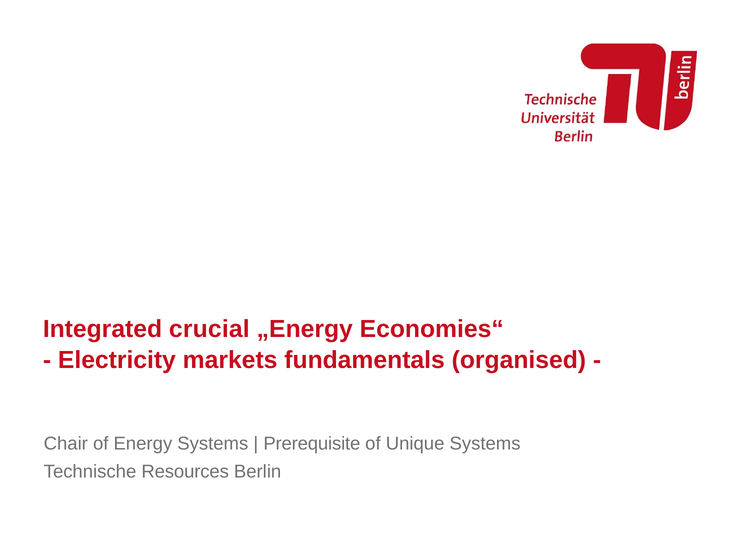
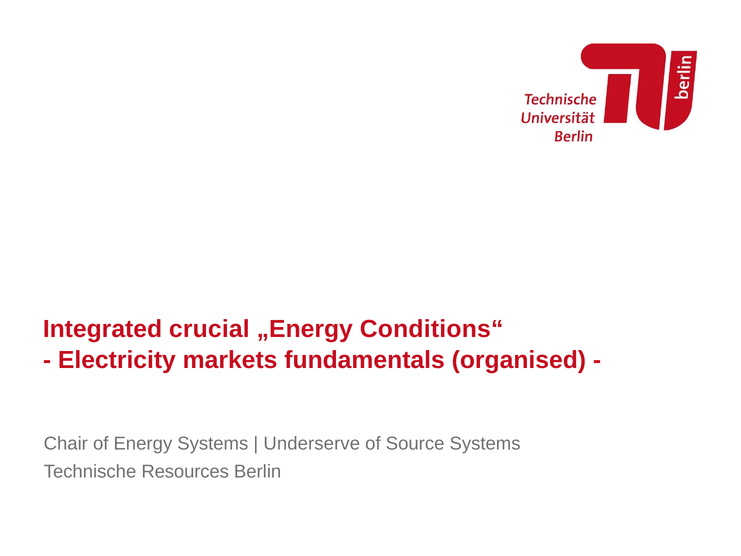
Economies“: Economies“ -> Conditions“ (432, 329)
Prerequisite: Prerequisite -> Underserve (312, 444)
Unique: Unique -> Source (415, 444)
